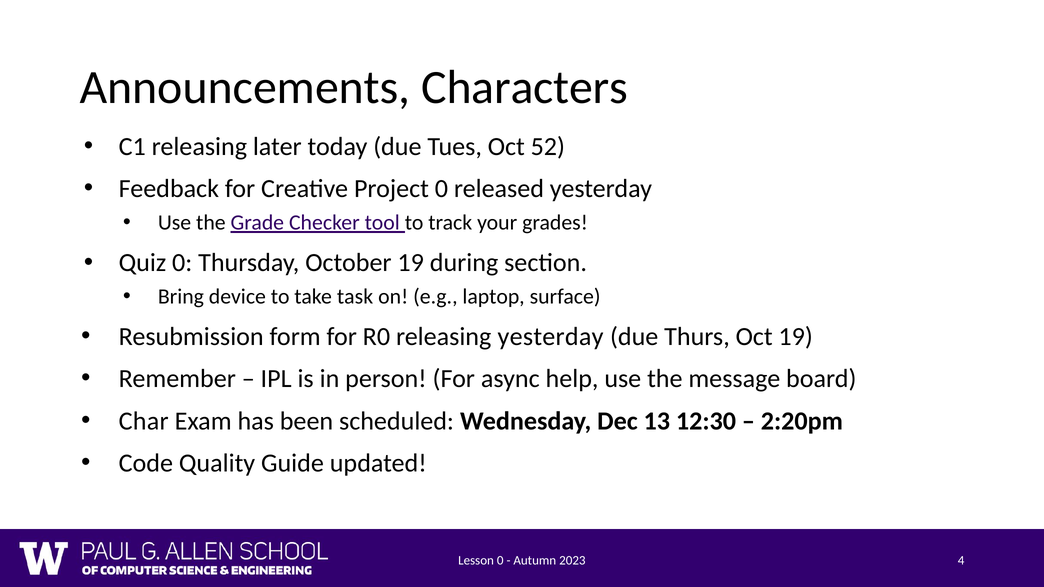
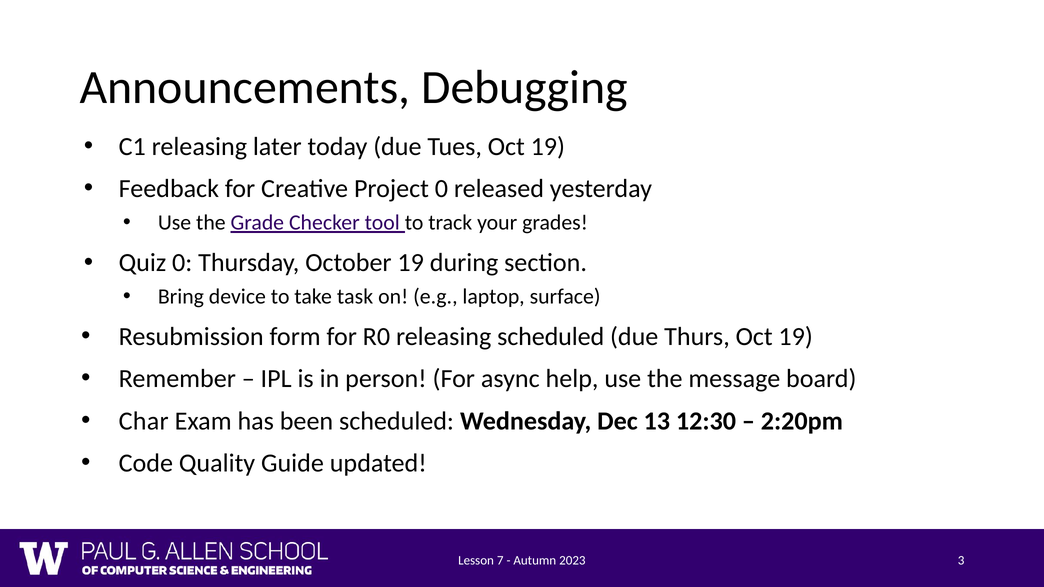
Characters: Characters -> Debugging (524, 88)
Tues Oct 52: 52 -> 19 (548, 147)
releasing yesterday: yesterday -> scheduled (551, 337)
Lesson 0: 0 -> 7 (500, 561)
4: 4 -> 3 (961, 561)
